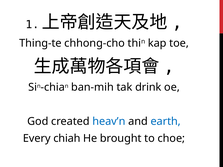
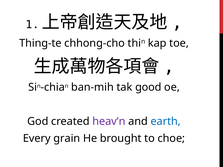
drink: drink -> good (148, 87)
heav’n colour: blue -> purple (109, 121)
chiah: chiah -> grain (67, 139)
